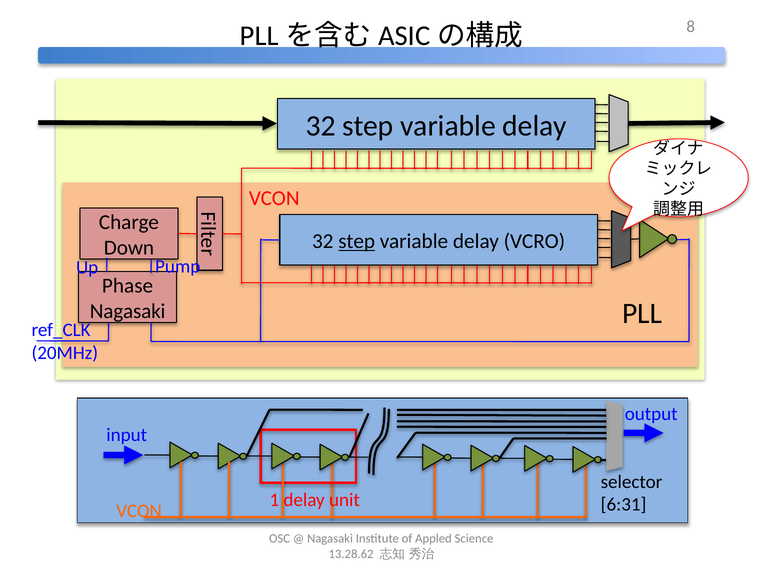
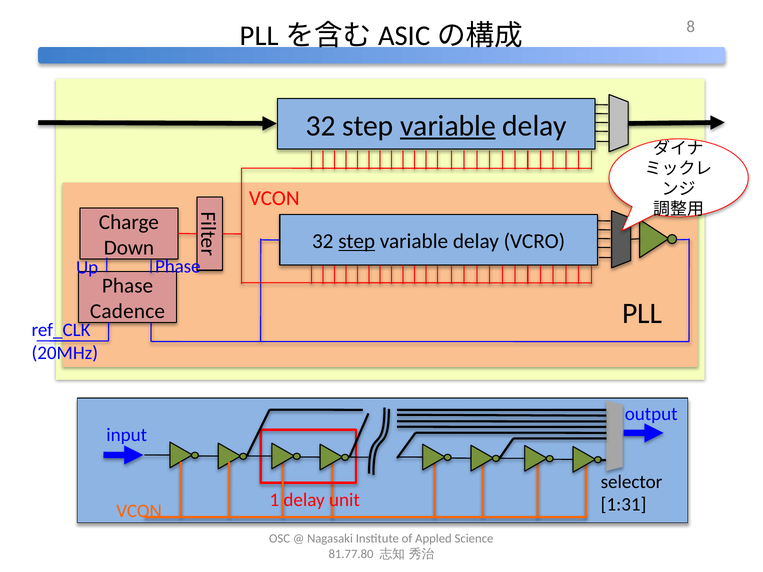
variable underline: none -> present (448, 126)
Up Pump: Pump -> Phase (178, 267)
Nagasaki: Nagasaki -> Cadence (127, 311)
6:31: 6:31 -> 1:31 (624, 505)
13.28.62: 13.28.62 -> 81.77.80 (351, 554)
